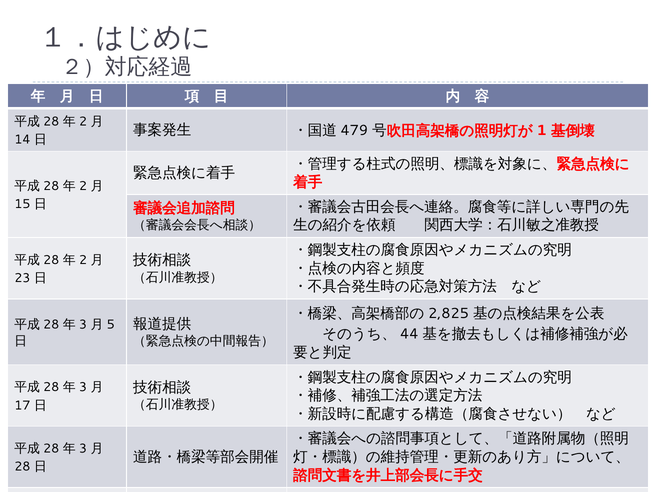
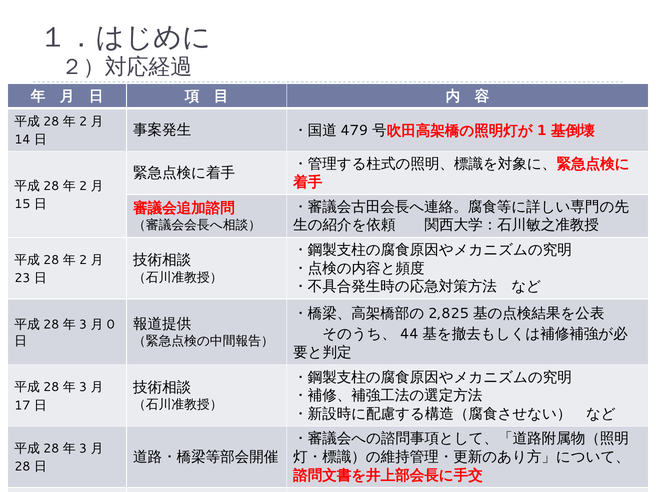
5: 5 -> 0 (111, 324)
